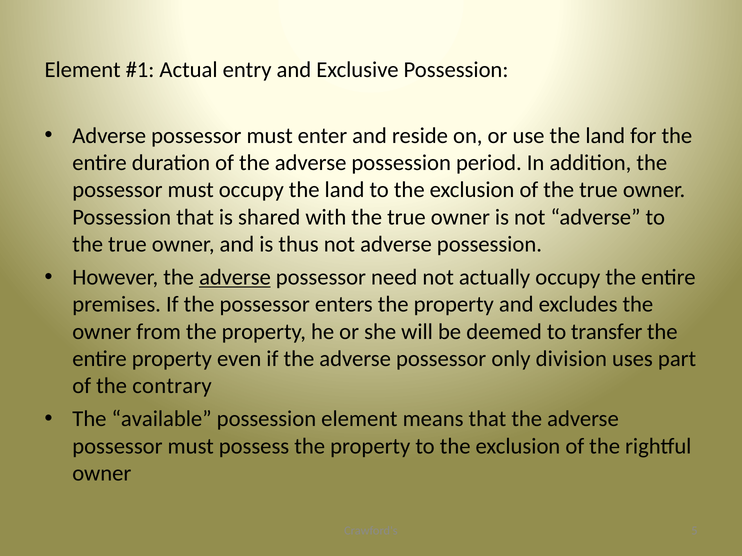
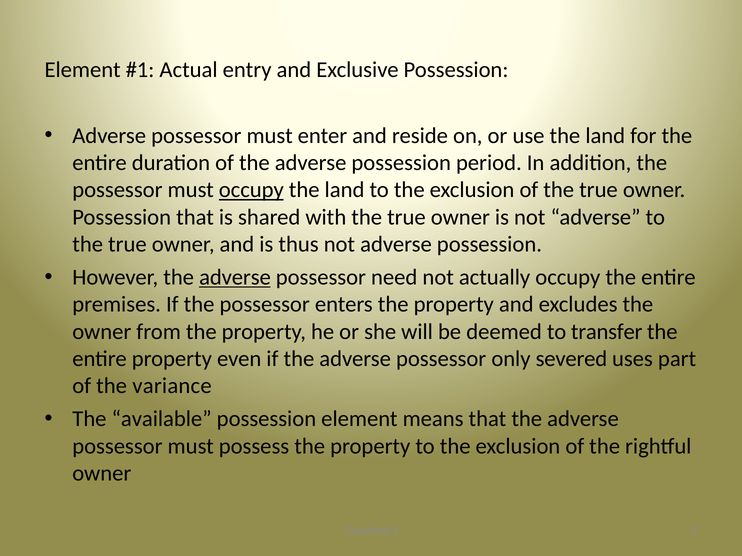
occupy underline: none -> present (251, 190)
division: division -> severed (571, 359)
contrary: contrary -> variance (172, 386)
